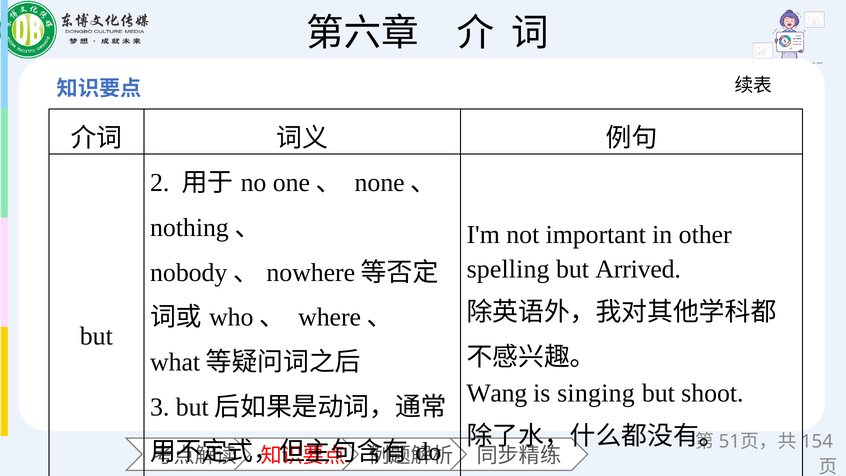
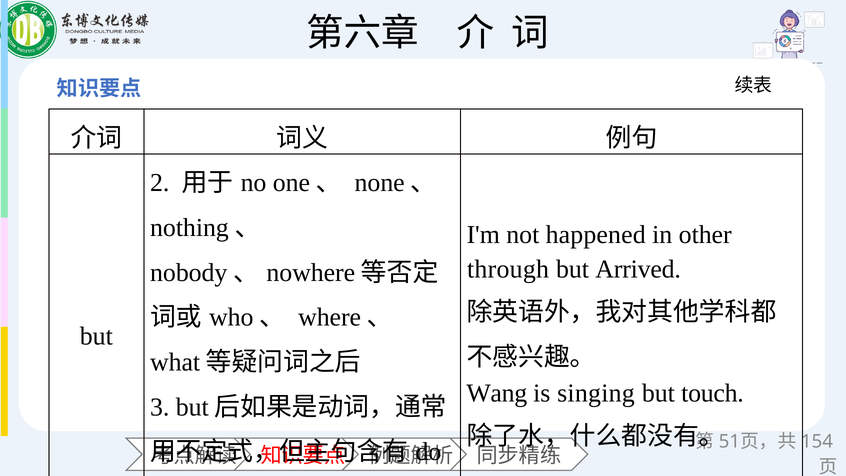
important: important -> happened (596, 235)
spelling: spelling -> through (508, 269)
shoot: shoot -> touch (713, 393)
